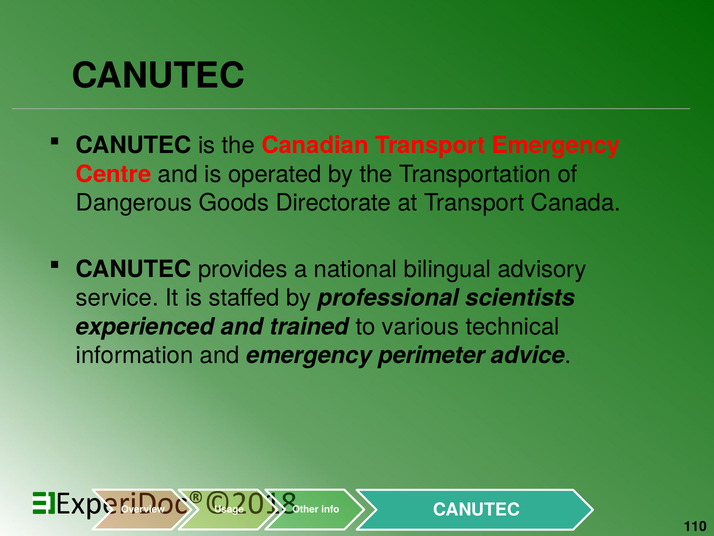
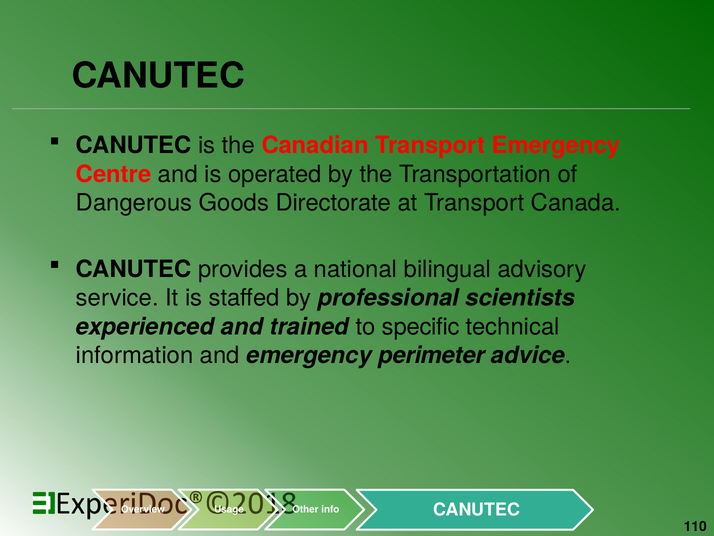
various: various -> specific (421, 326)
